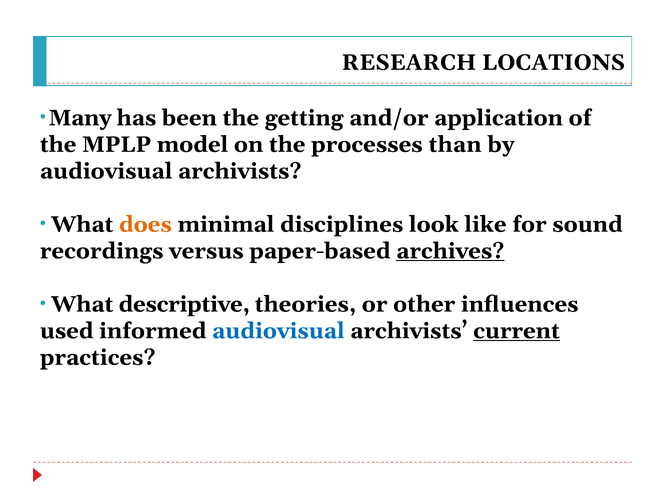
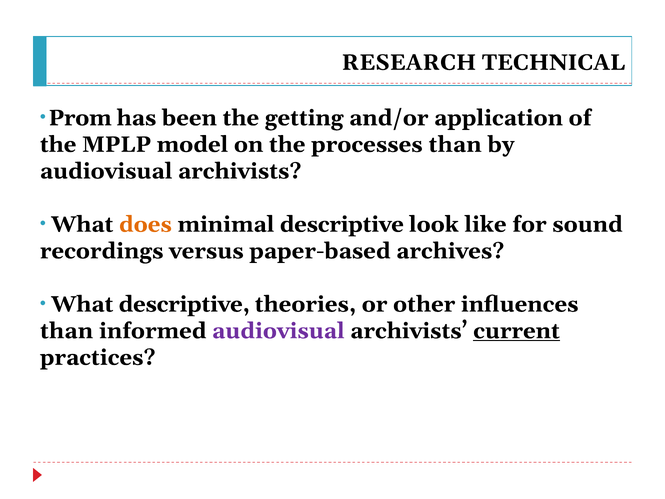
LOCATIONS: LOCATIONS -> TECHNICAL (554, 62)
Many: Many -> Prom (80, 118)
minimal disciplines: disciplines -> descriptive (342, 224)
archives underline: present -> none (450, 251)
used: used -> than (67, 331)
audiovisual colour: blue -> purple (278, 331)
